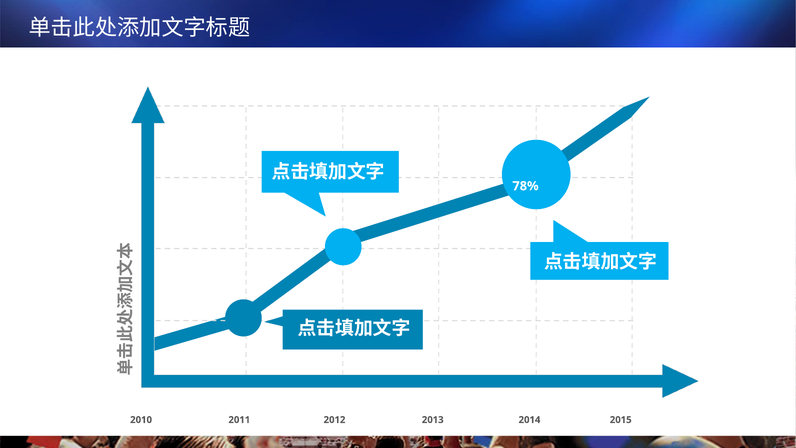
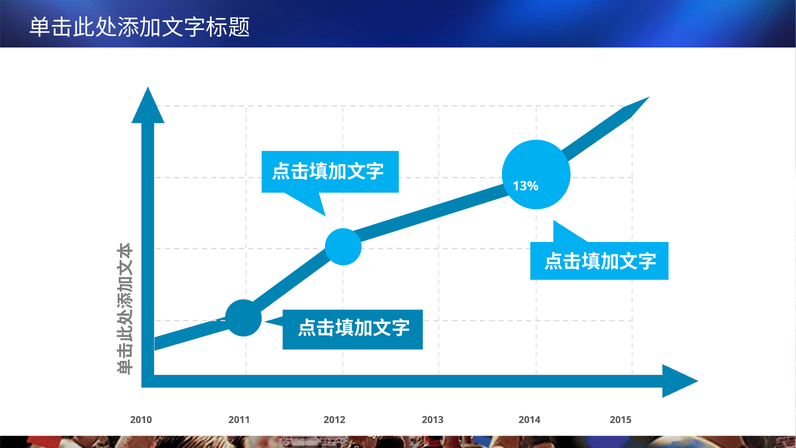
78%: 78% -> 13% (526, 186)
